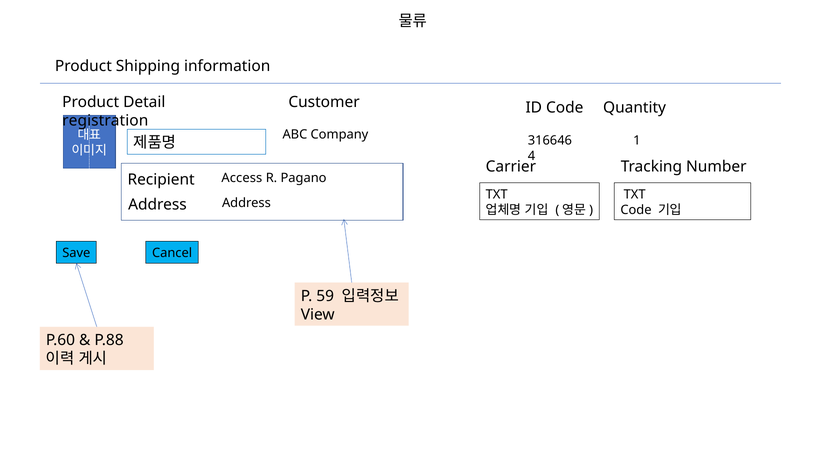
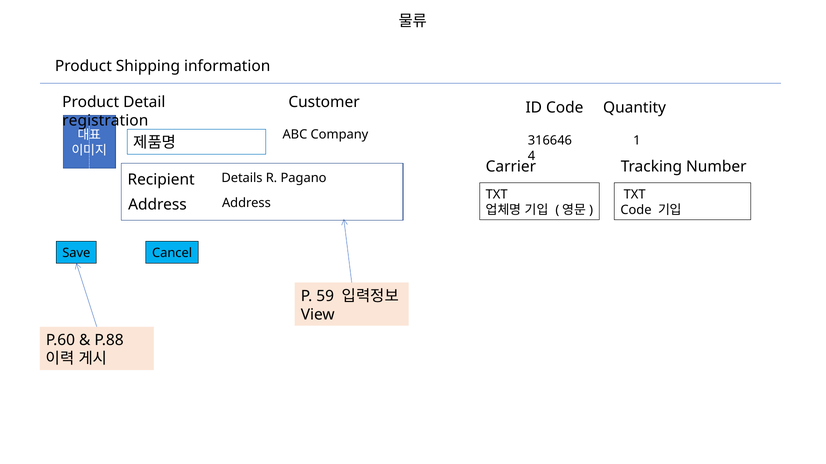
Access: Access -> Details (242, 178)
